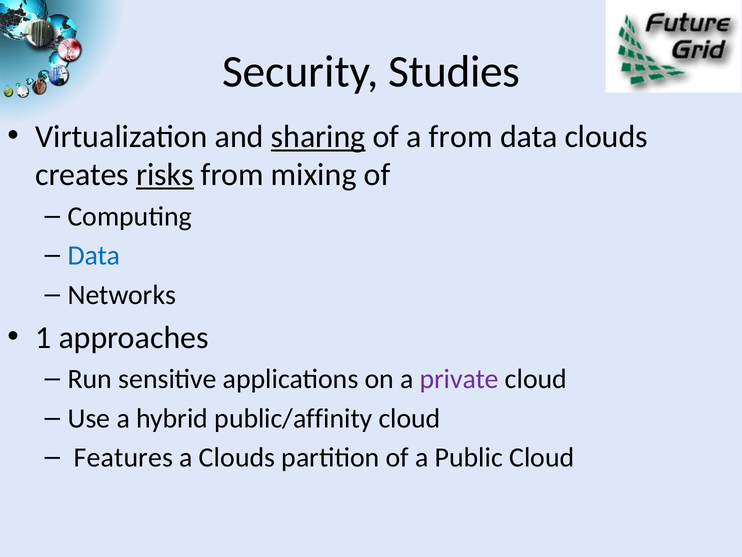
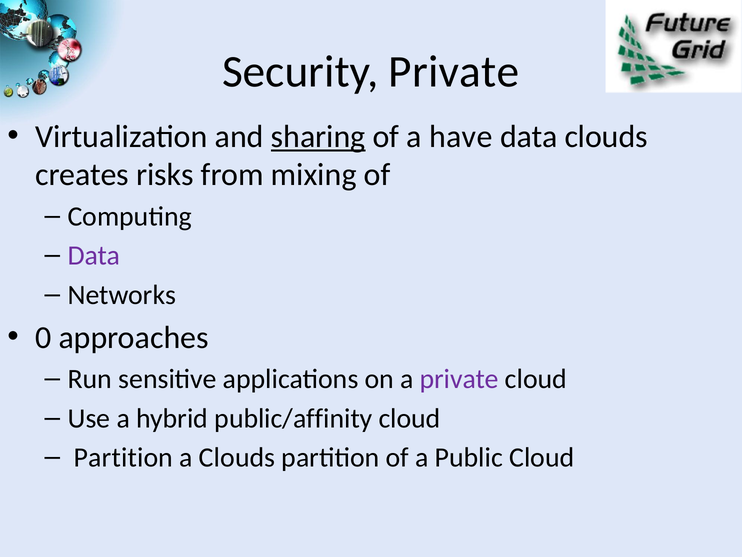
Security Studies: Studies -> Private (454, 72)
a from: from -> have (461, 136)
risks underline: present -> none (165, 175)
Data colour: blue -> purple (94, 255)
1: 1 -> 0 (43, 337)
Features: Features -> Partition (123, 457)
